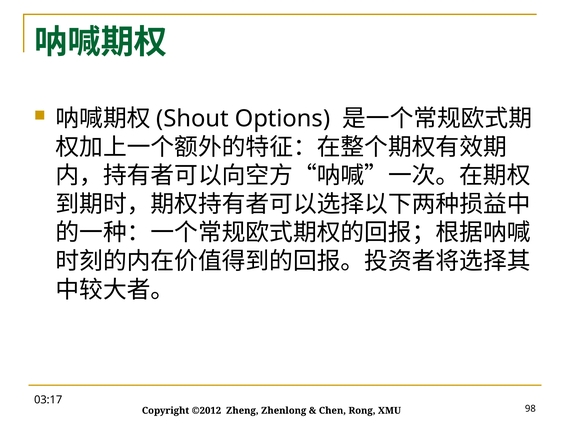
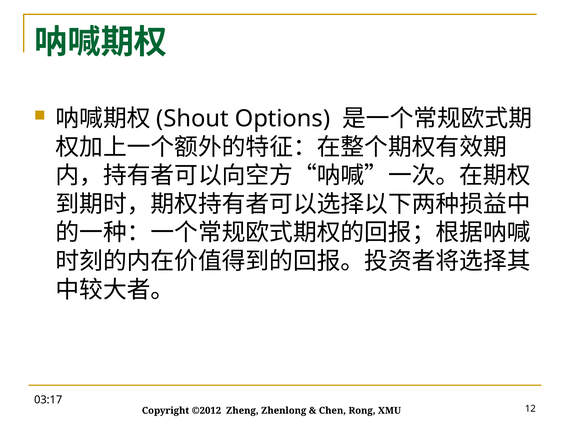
98: 98 -> 12 (530, 408)
